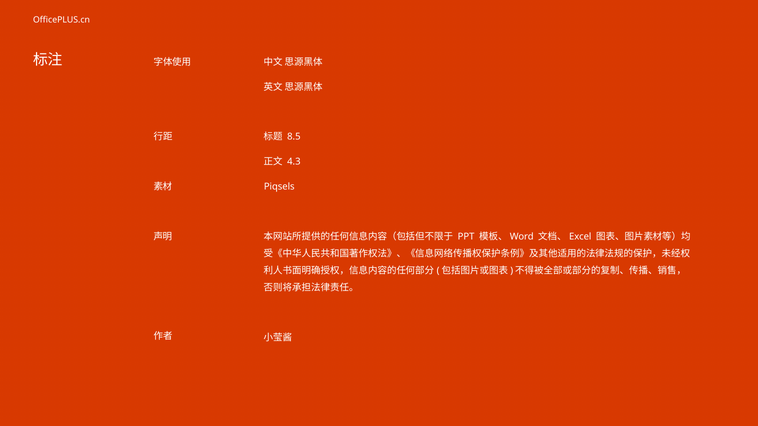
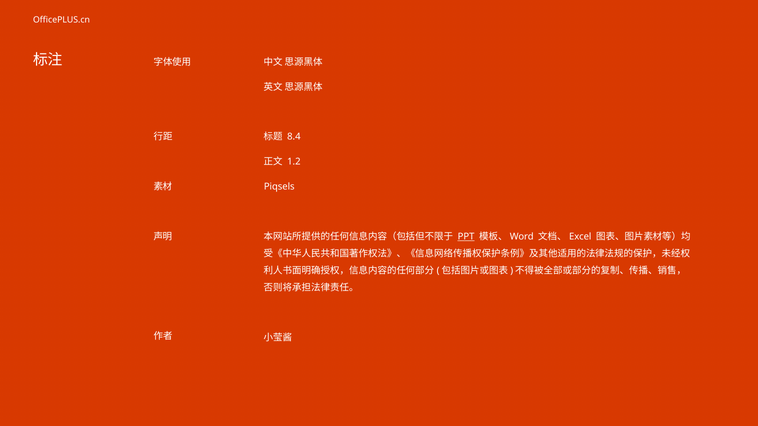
8.5: 8.5 -> 8.4 (294, 137)
4.3: 4.3 -> 1.2 (294, 162)
PPT underline: none -> present (466, 237)
